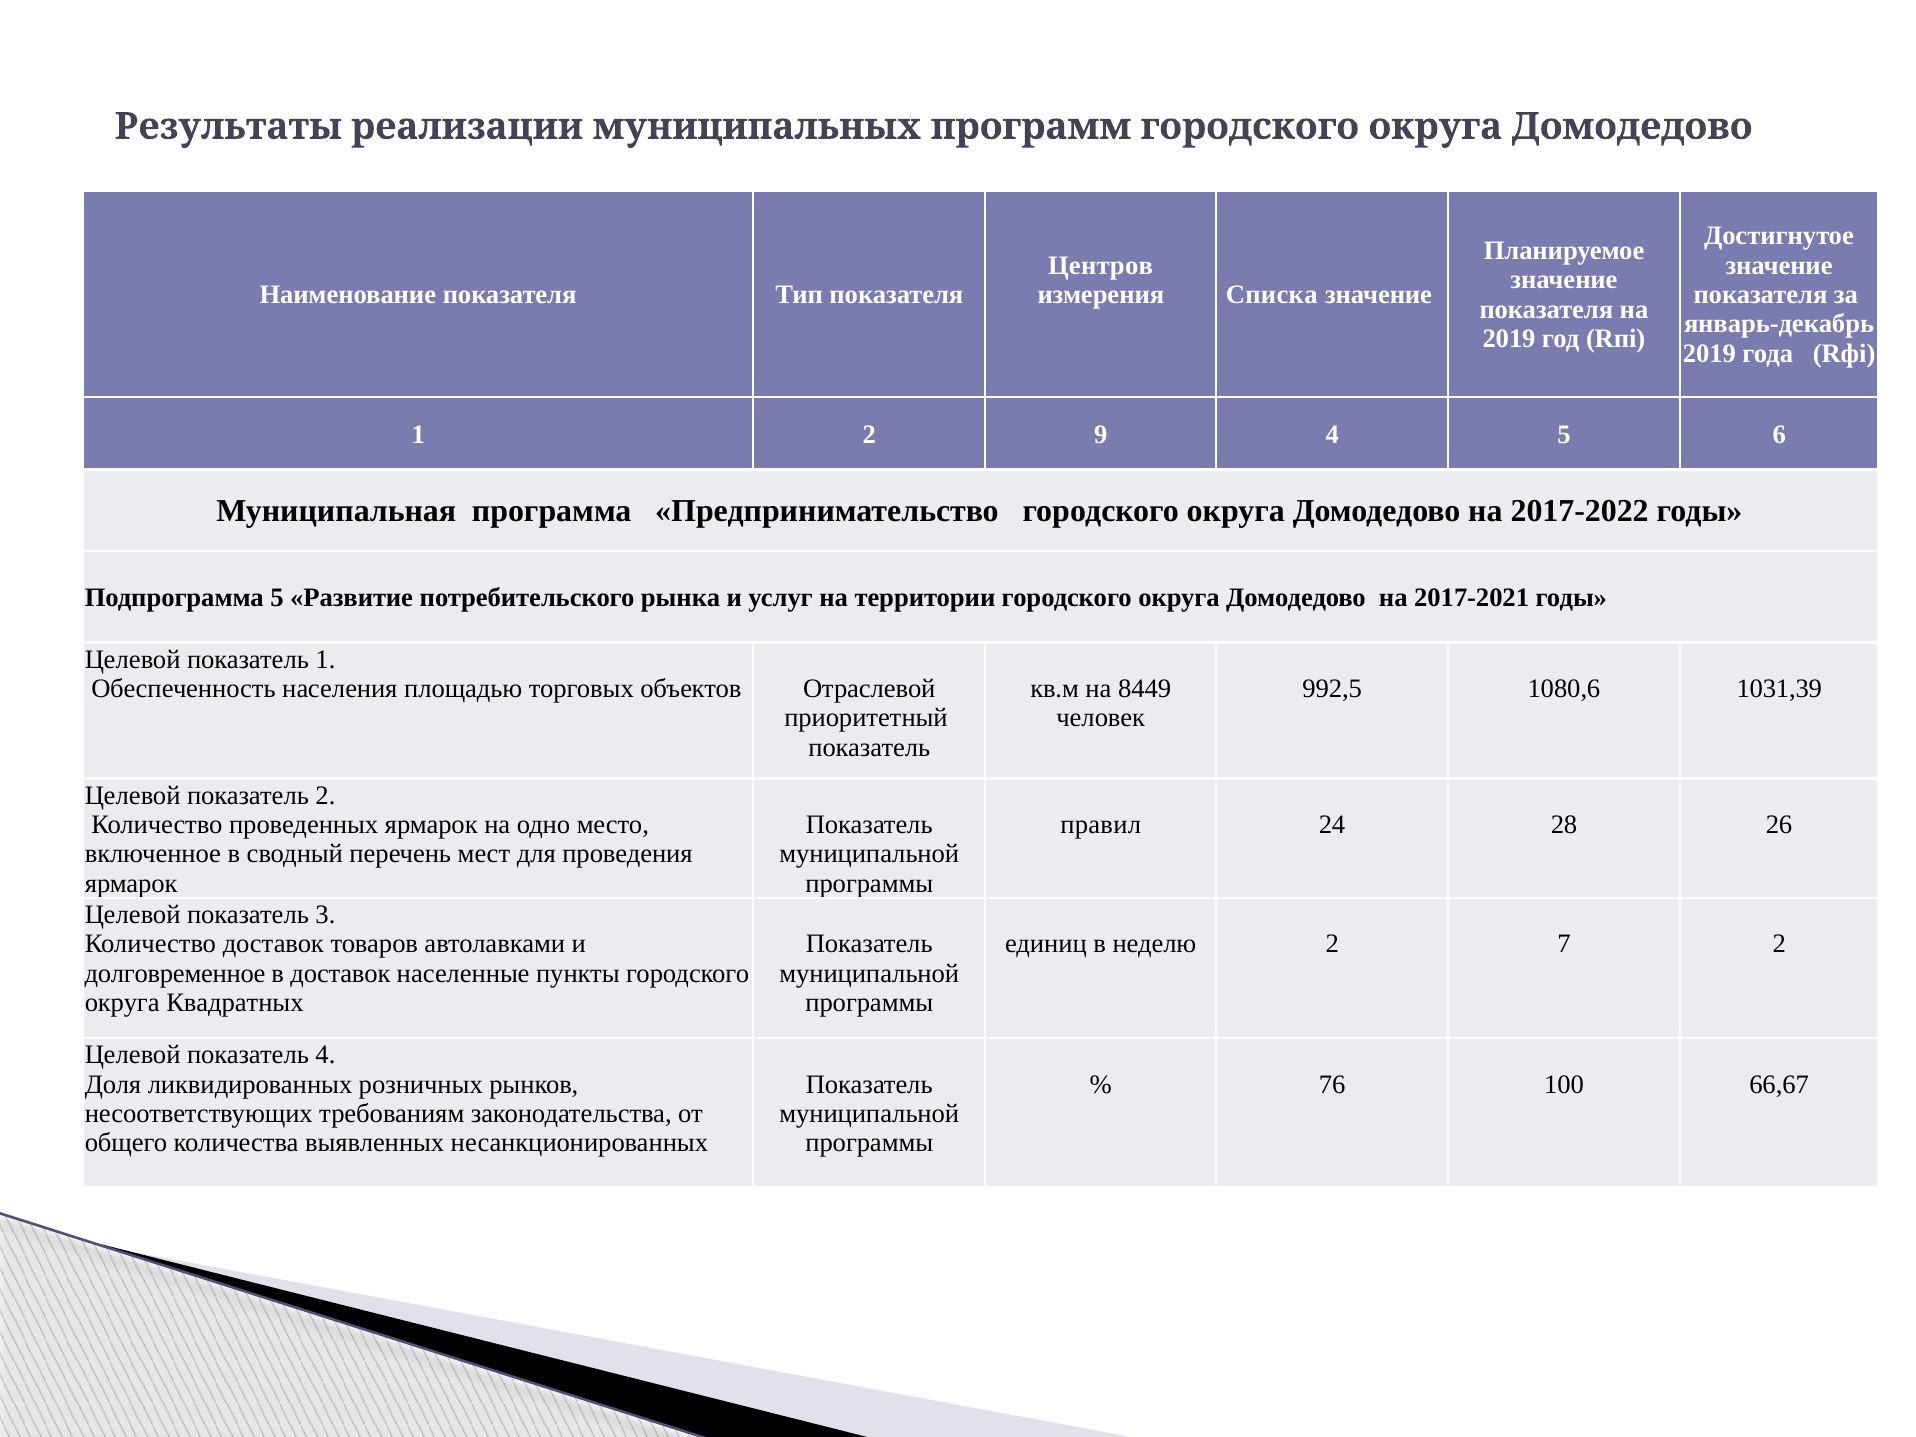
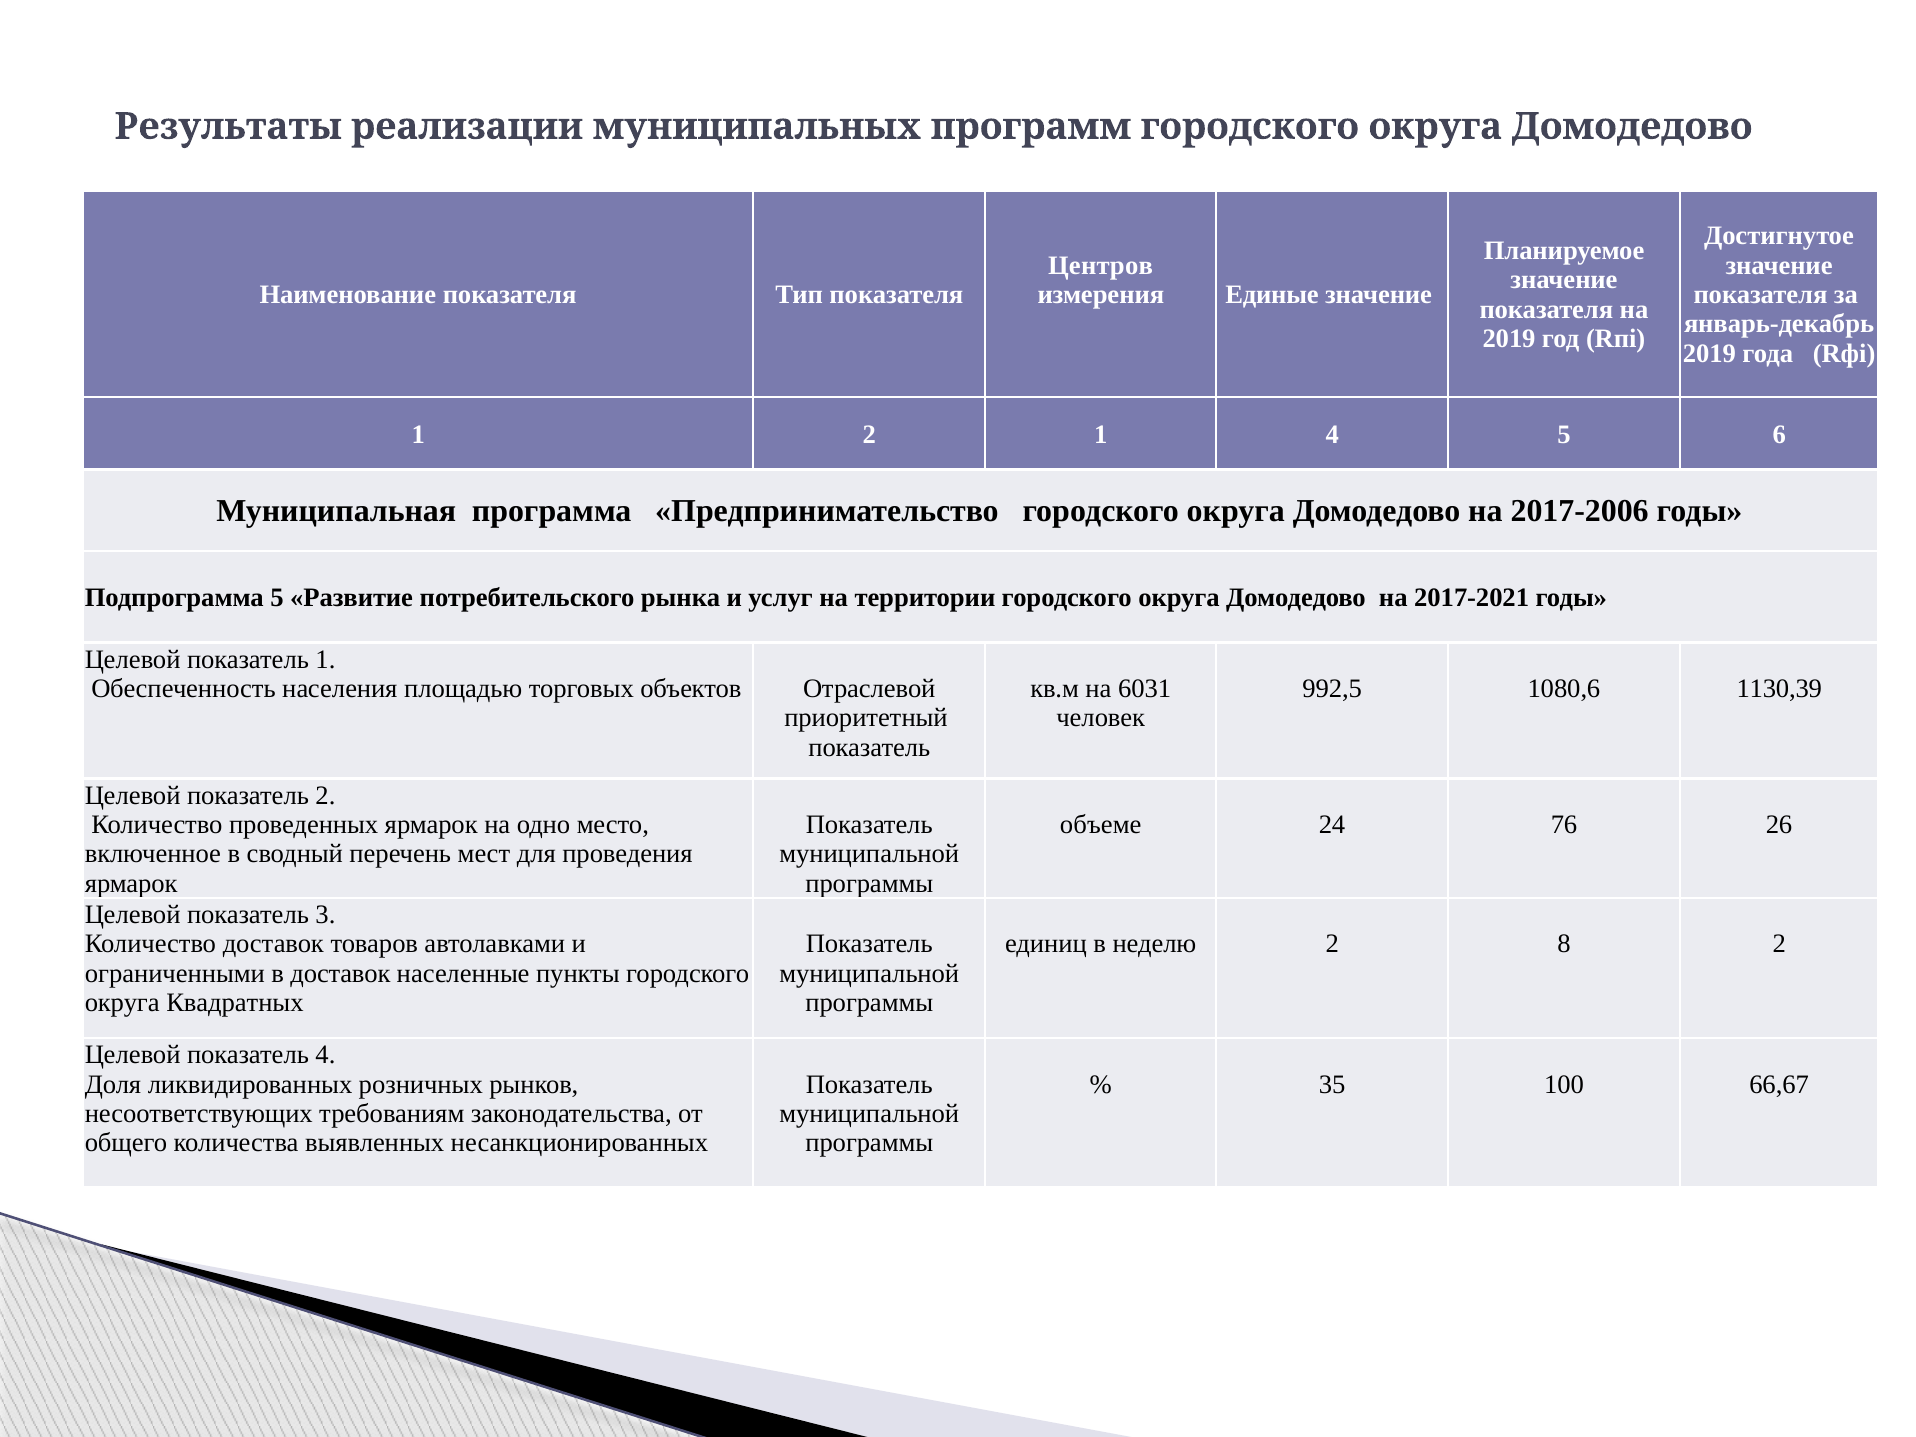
Списка: Списка -> Единые (1272, 295)
2 9: 9 -> 1 (1101, 434)
2017-2022: 2017-2022 -> 2017-2006 (1580, 511)
8449: 8449 -> 6031 (1145, 689)
1031,39: 1031,39 -> 1130,39 (1779, 689)
правил: правил -> объеме (1101, 825)
28: 28 -> 76 (1564, 825)
7: 7 -> 8 (1564, 944)
долговременное: долговременное -> ограниченными (175, 974)
76: 76 -> 35 (1332, 1084)
